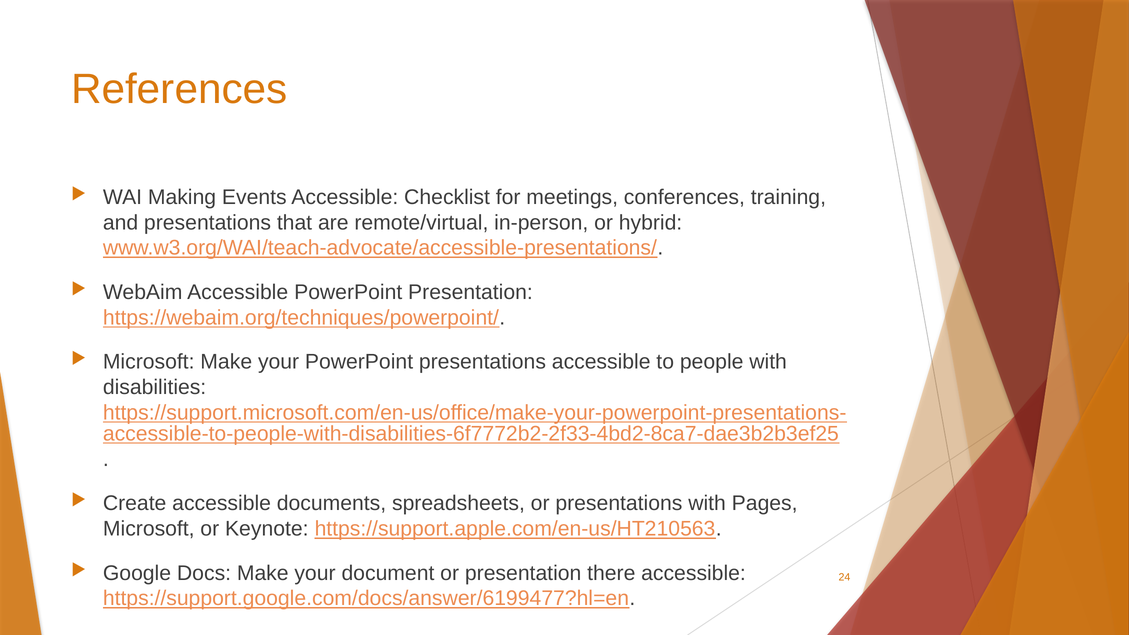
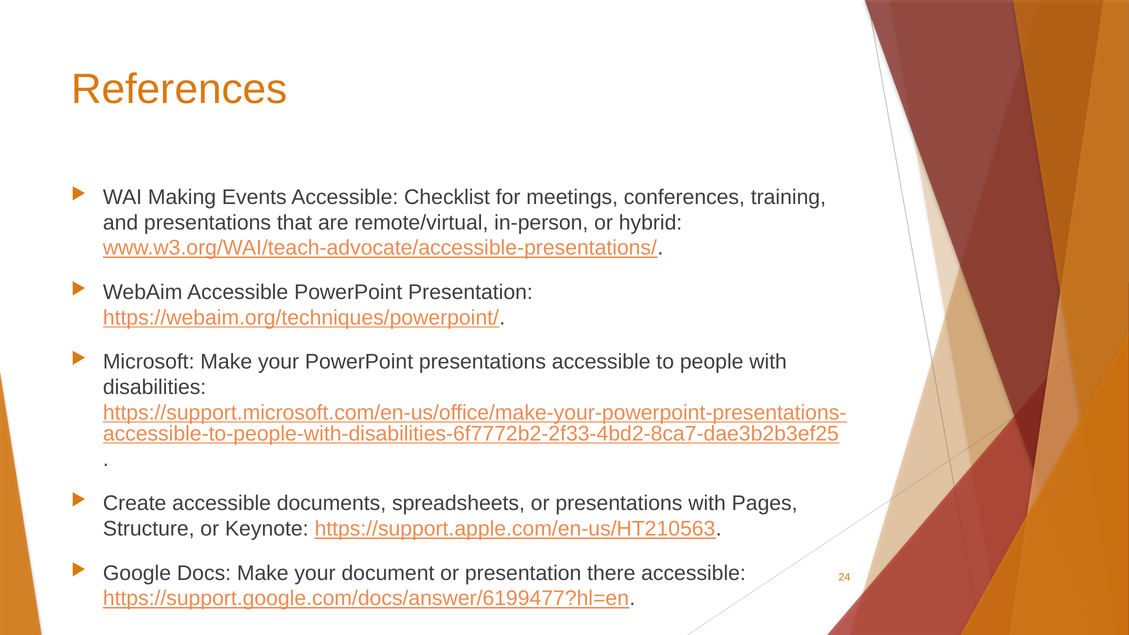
Microsoft: Microsoft -> Structure (149, 529)
